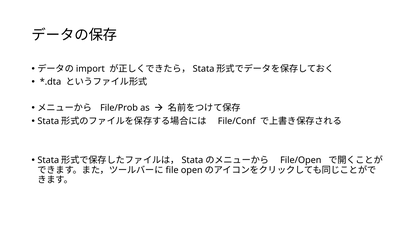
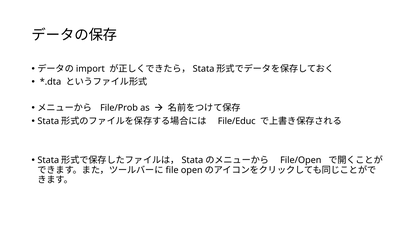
File/Conf: File/Conf -> File/Educ (237, 121)
